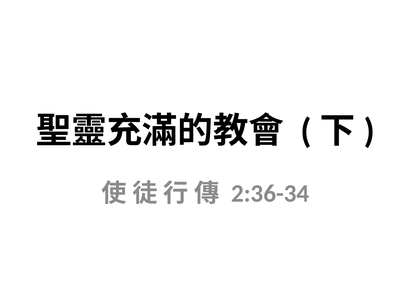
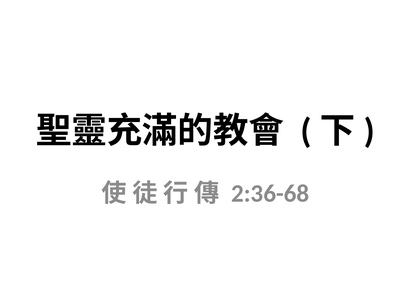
2:36-34: 2:36-34 -> 2:36-68 (270, 194)
